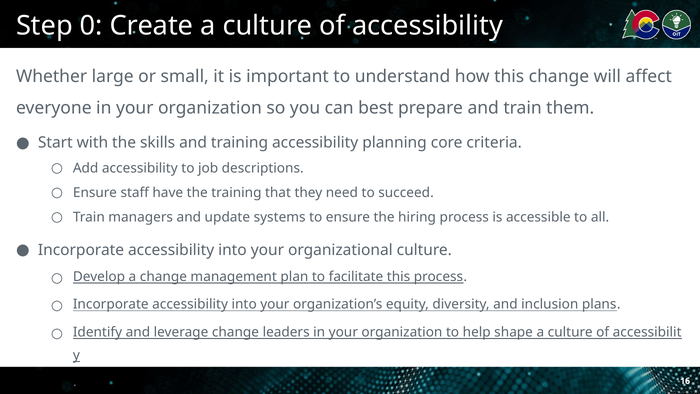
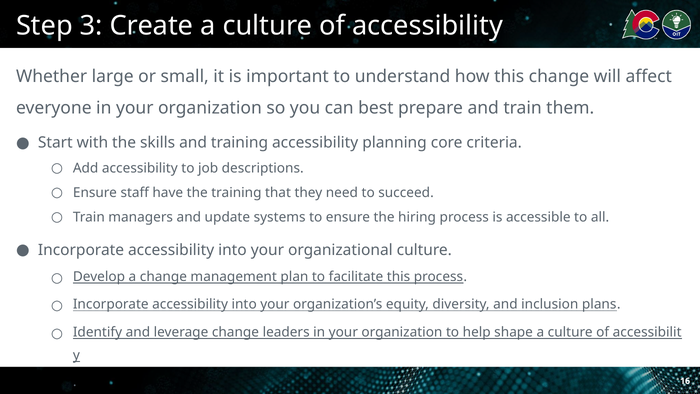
0: 0 -> 3 (91, 26)
